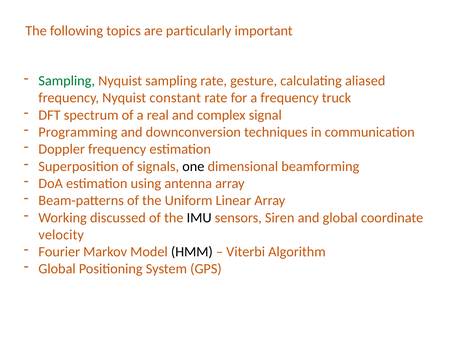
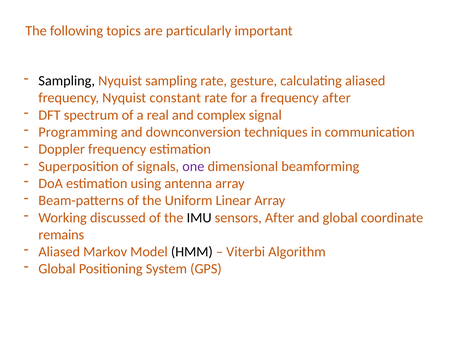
Sampling colour: green -> black (67, 81)
frequency truck: truck -> after (336, 98)
one colour: black -> purple (193, 166)
sensors Siren: Siren -> After (280, 218)
velocity: velocity -> remains (61, 235)
Fourier: Fourier -> Aliased (59, 252)
